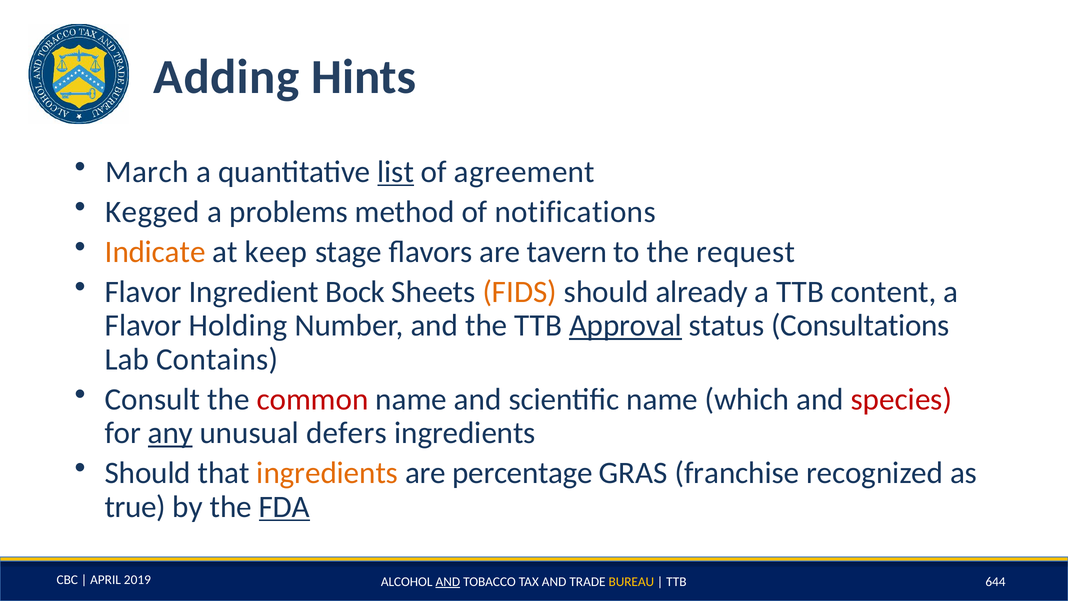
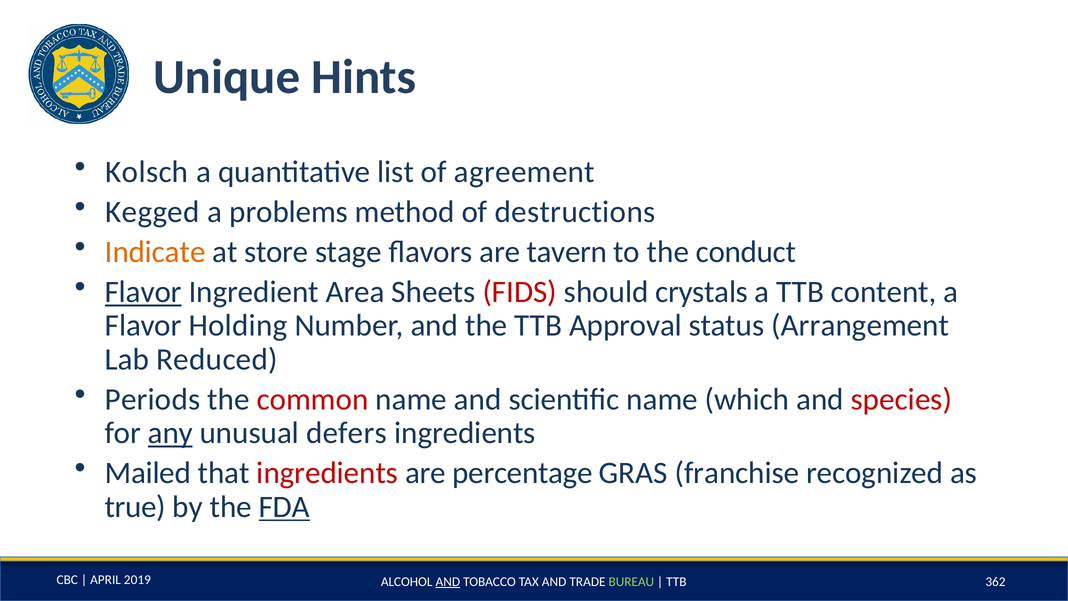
Adding: Adding -> Unique (227, 77)
March: March -> Kolsch (147, 172)
list underline: present -> none (396, 172)
notifications: notifications -> destructions (575, 212)
keep: keep -> store (276, 252)
request: request -> conduct (746, 252)
Flavor underline: none -> present (143, 292)
Bock: Bock -> Area (355, 292)
FIDS colour: orange -> red (520, 292)
already: already -> crystals (702, 292)
Approval underline: present -> none (625, 326)
Consultations: Consultations -> Arrangement (860, 326)
Contains: Contains -> Reduced (217, 359)
Consult: Consult -> Periods (153, 399)
Should: Should -> Mailed (148, 473)
ingredients colour: orange -> red (327, 473)
BUREAU colour: yellow -> light green (631, 582)
644: 644 -> 362 (995, 582)
